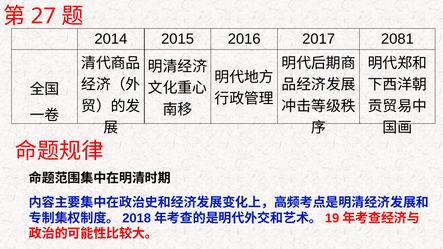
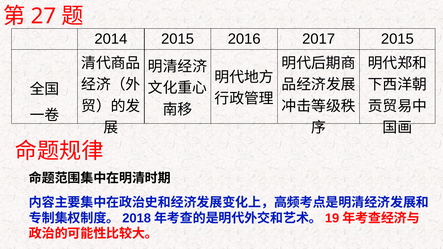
2017 2081: 2081 -> 2015 (397, 39)
